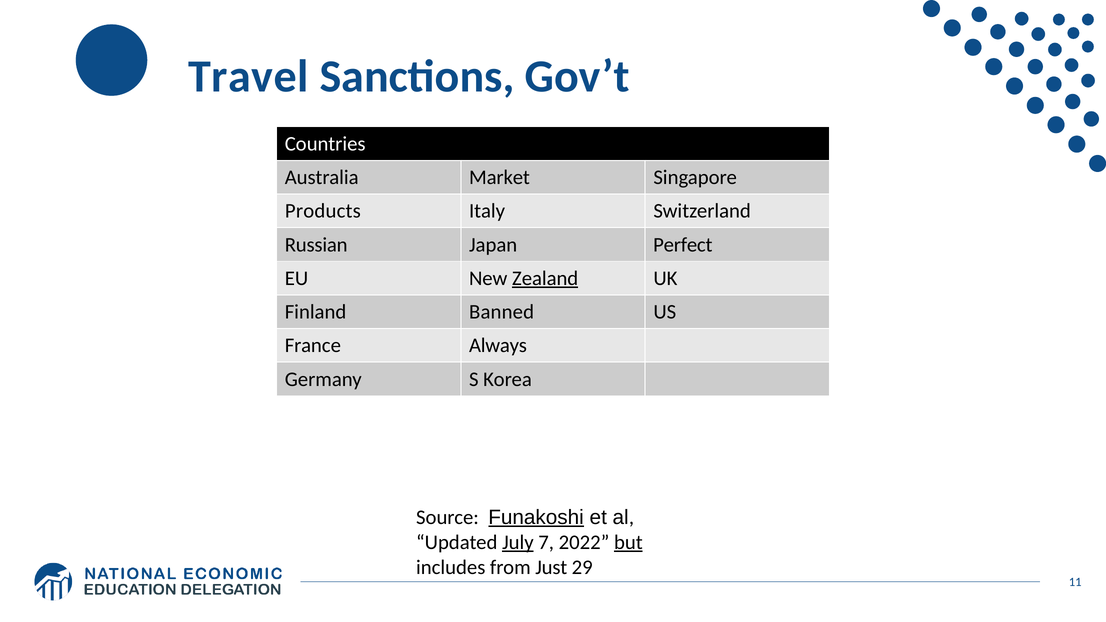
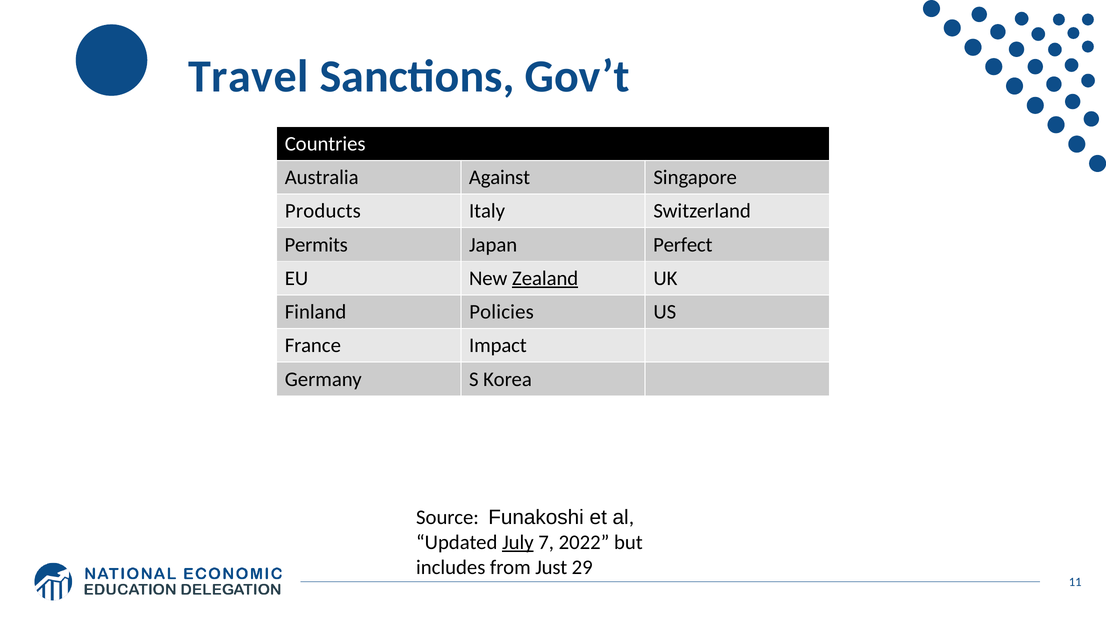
Market: Market -> Against (500, 177)
Russian: Russian -> Permits (316, 245)
Banned: Banned -> Policies (502, 312)
Always: Always -> Impact (498, 346)
Funakoshi underline: present -> none (536, 518)
but underline: present -> none (628, 542)
